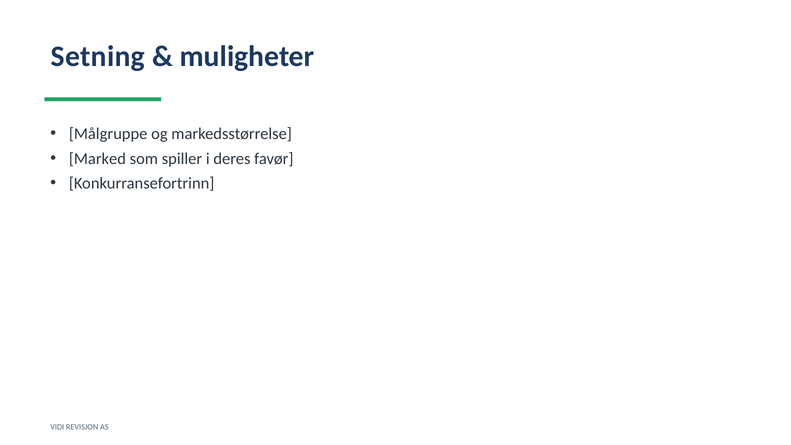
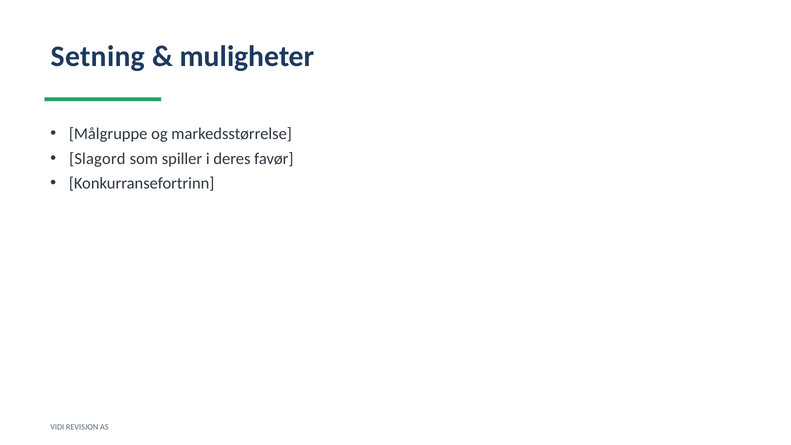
Marked: Marked -> Slagord (97, 159)
